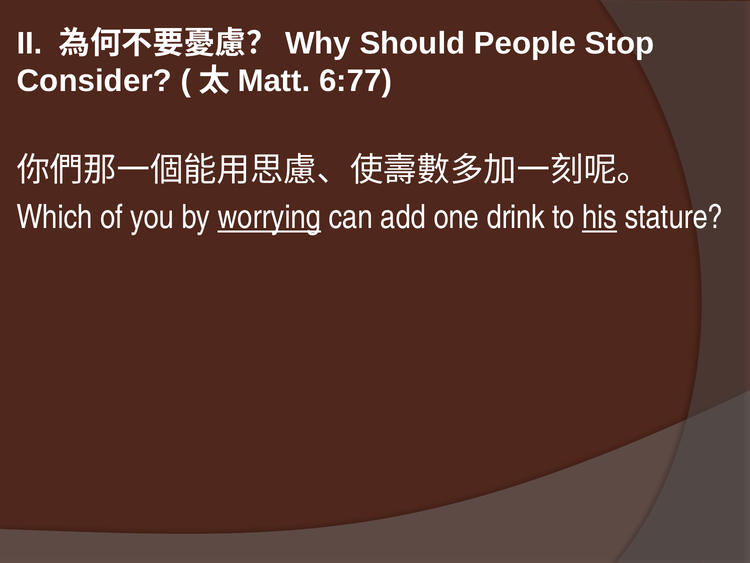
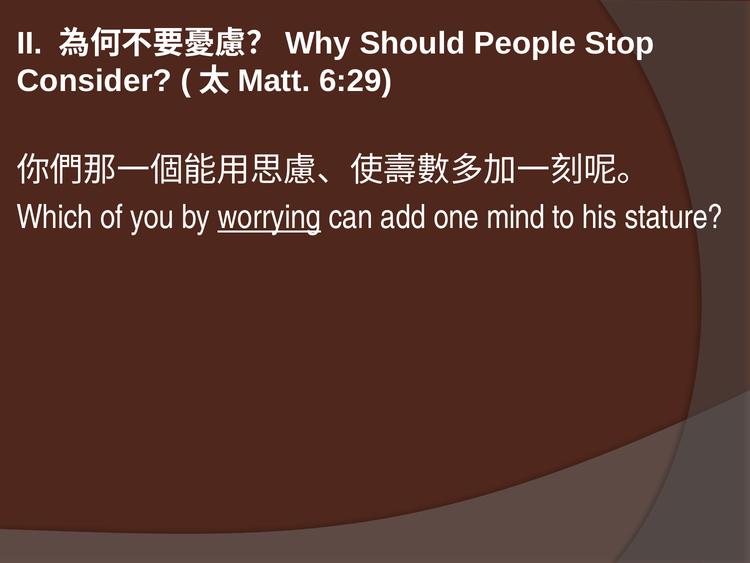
6:77: 6:77 -> 6:29 (356, 81)
drink: drink -> mind (516, 217)
his underline: present -> none (600, 217)
